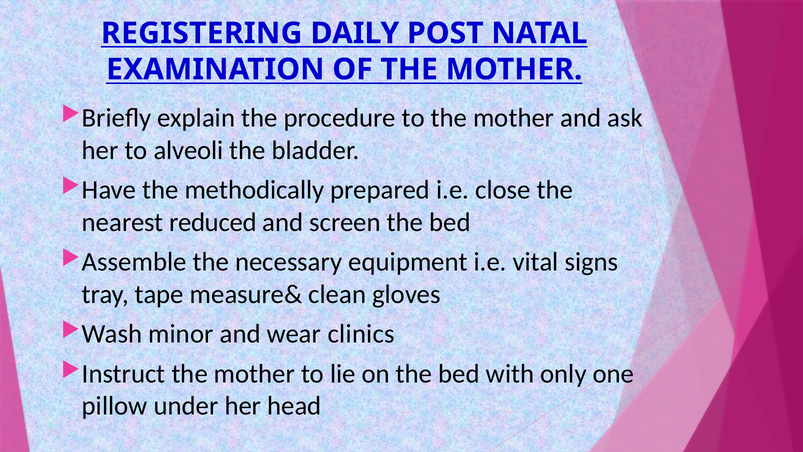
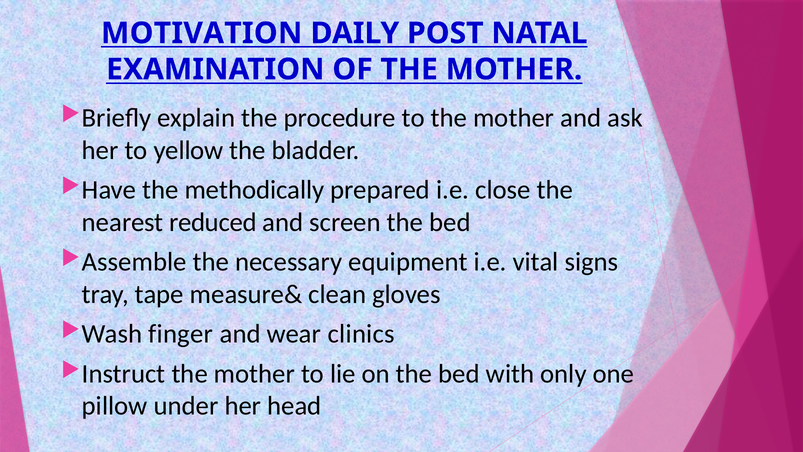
REGISTERING: REGISTERING -> MOTIVATION (202, 33)
alveoli: alveoli -> yellow (189, 150)
minor: minor -> finger (181, 334)
